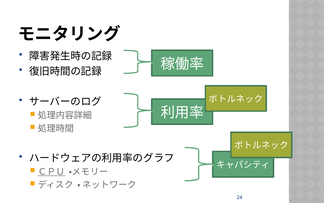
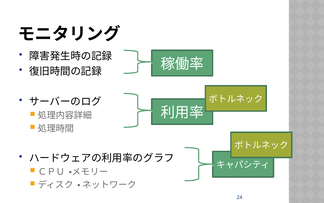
ＣＰＵ underline: present -> none (51, 171)
